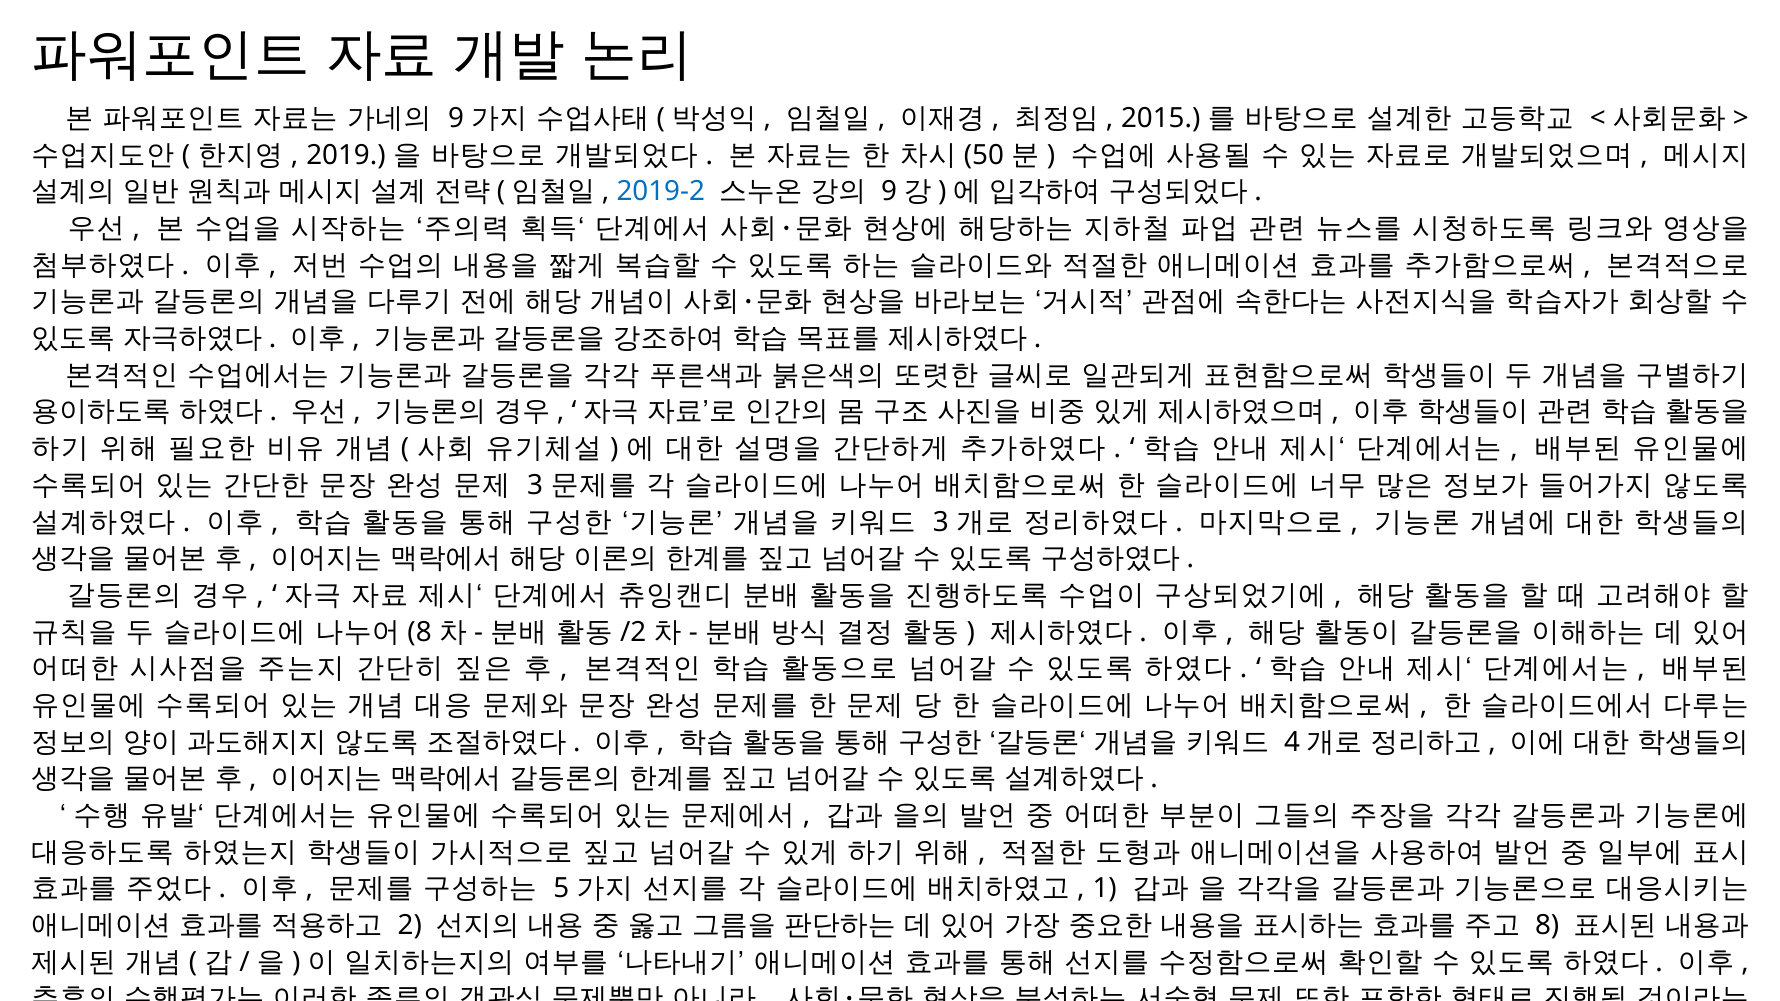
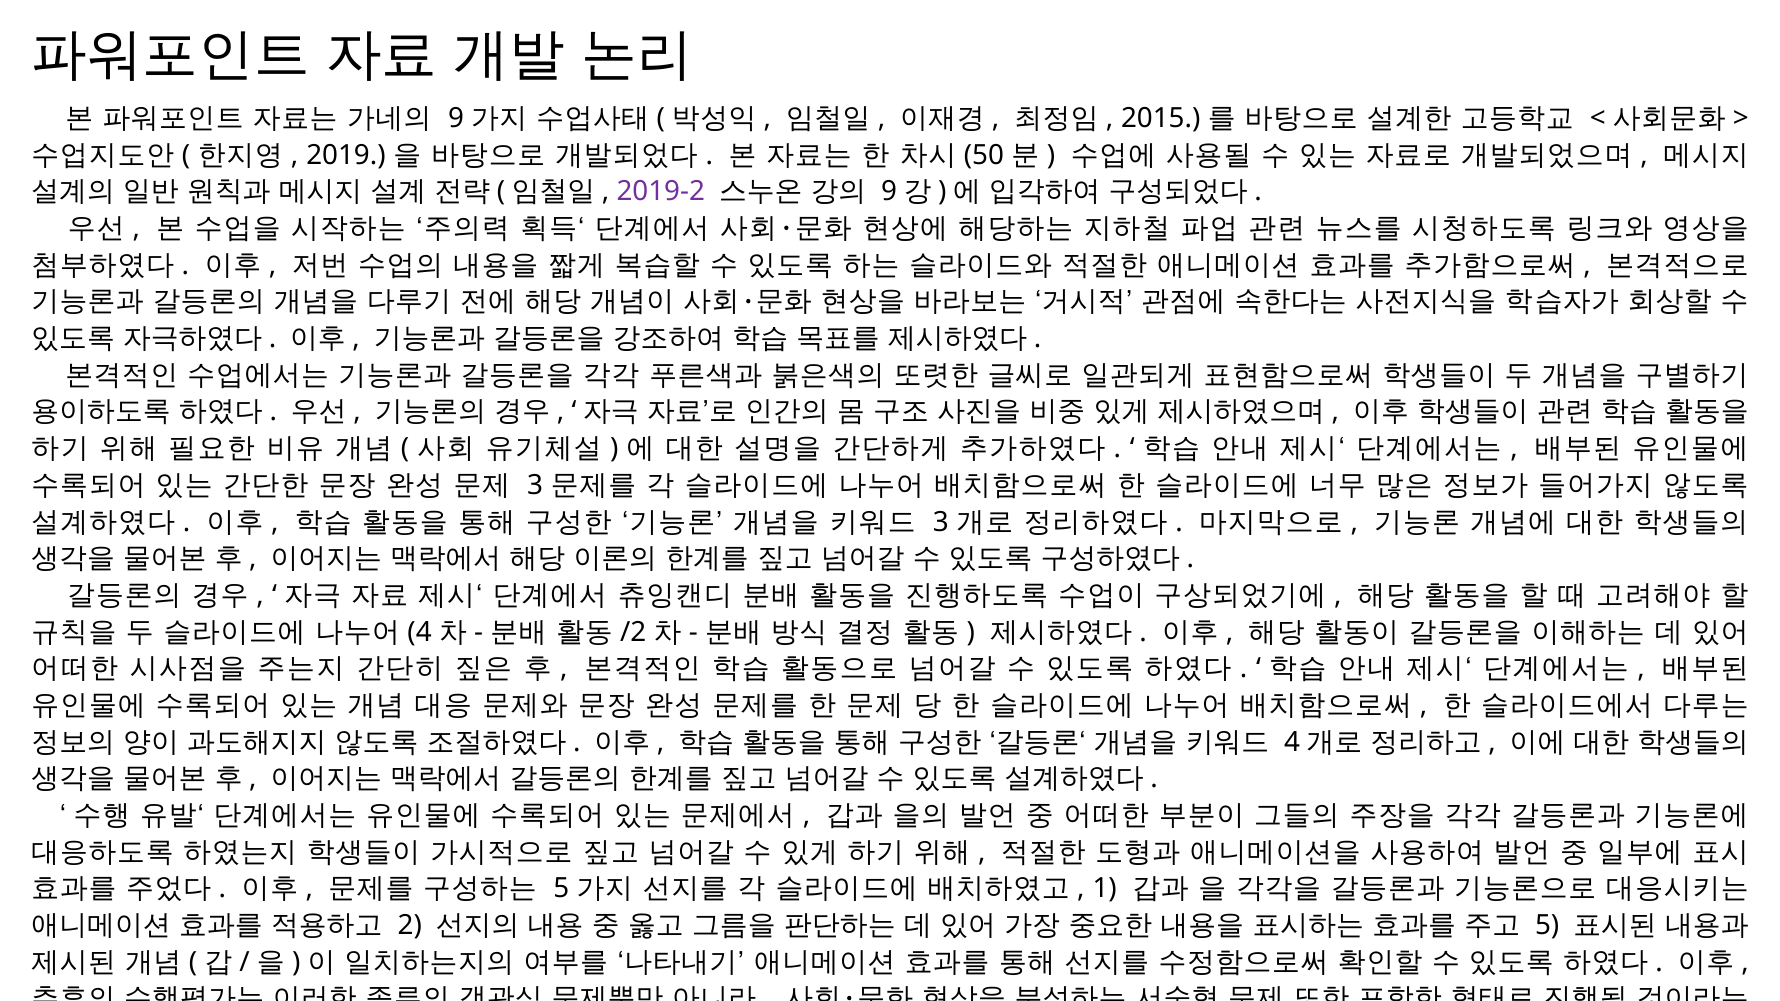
2019-2 colour: blue -> purple (661, 192)
8: 8 -> 4 (420, 632)
8: 8 -> 5 (1547, 926)
